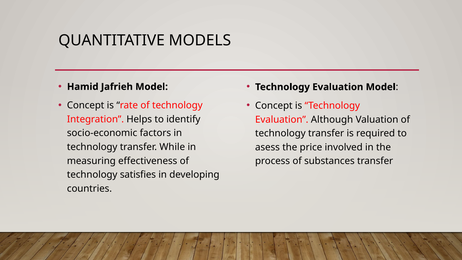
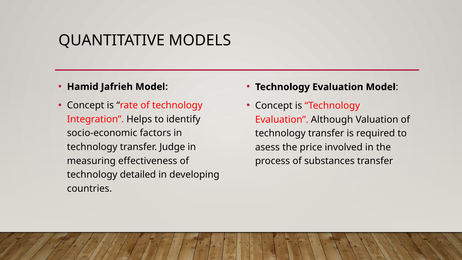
While: While -> Judge (172, 147)
satisfies: satisfies -> detailed (138, 175)
